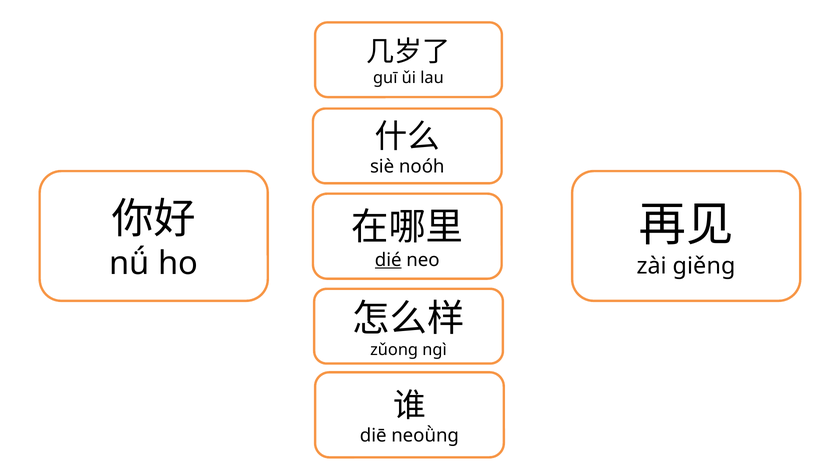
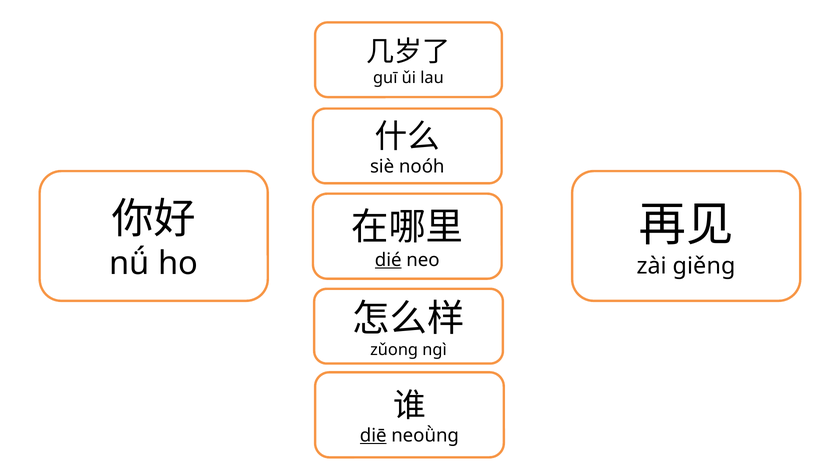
diē underline: none -> present (373, 436)
